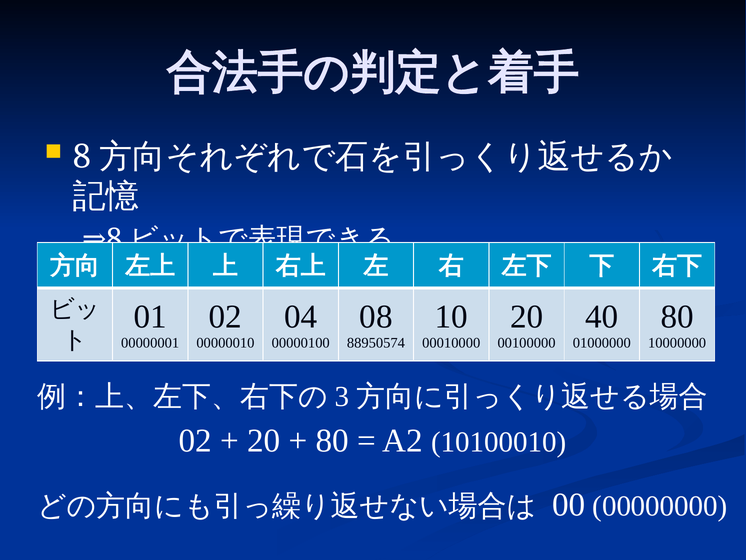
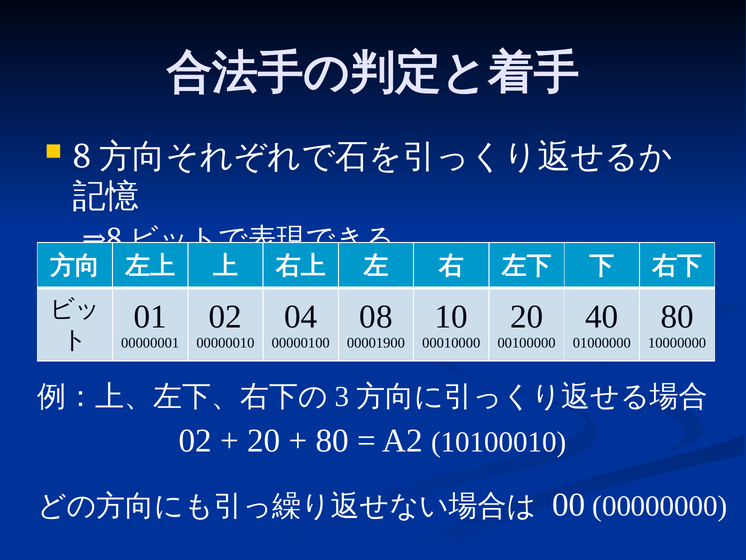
88950574: 88950574 -> 00001900 (376, 343)
